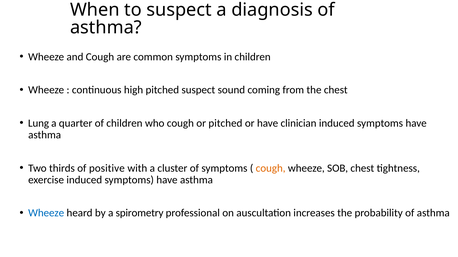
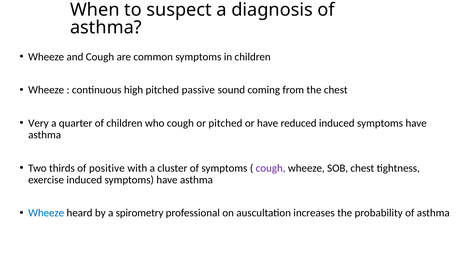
pitched suspect: suspect -> passive (198, 90)
Lung: Lung -> Very (38, 123)
clinician: clinician -> reduced (299, 123)
cough colour: orange -> purple (271, 168)
